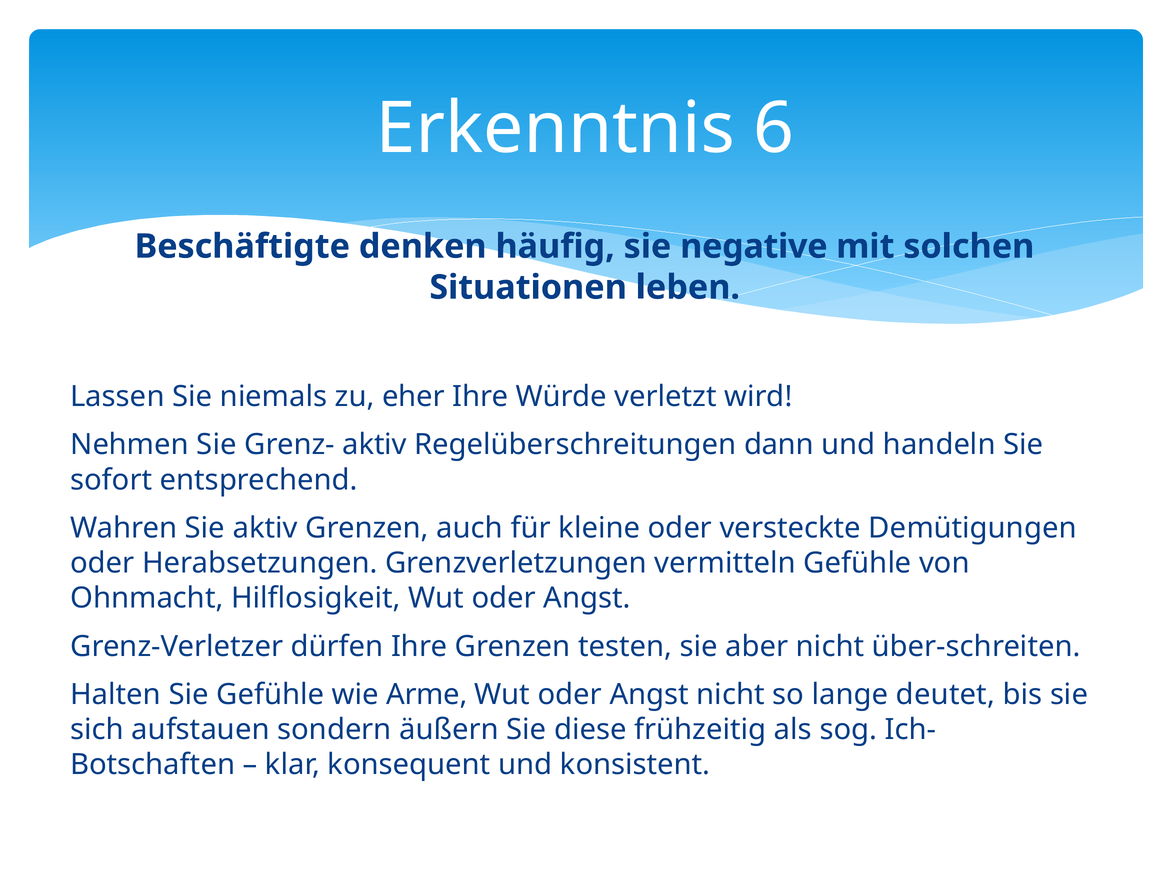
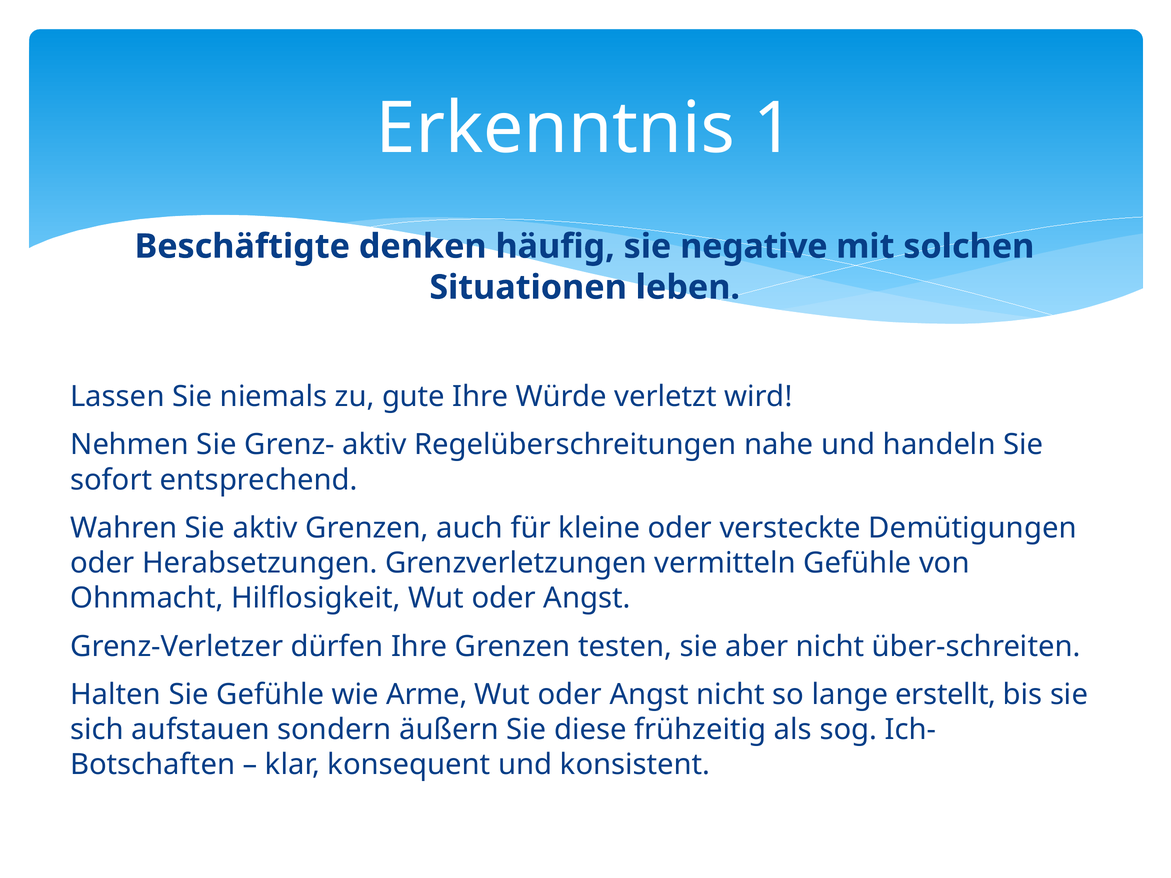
6: 6 -> 1 (774, 129)
eher: eher -> gute (413, 397)
dann: dann -> nahe (779, 445)
deutet: deutet -> erstellt (946, 695)
